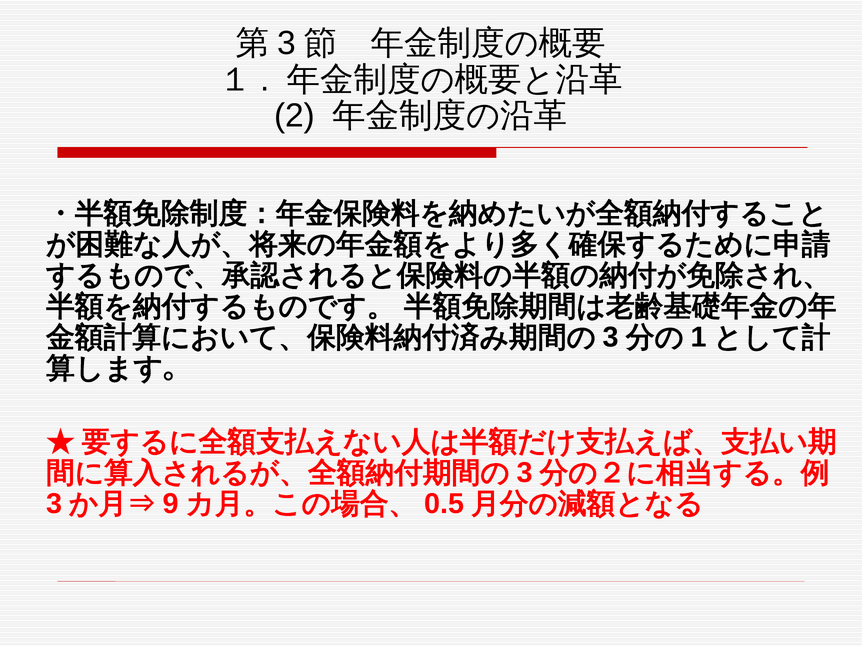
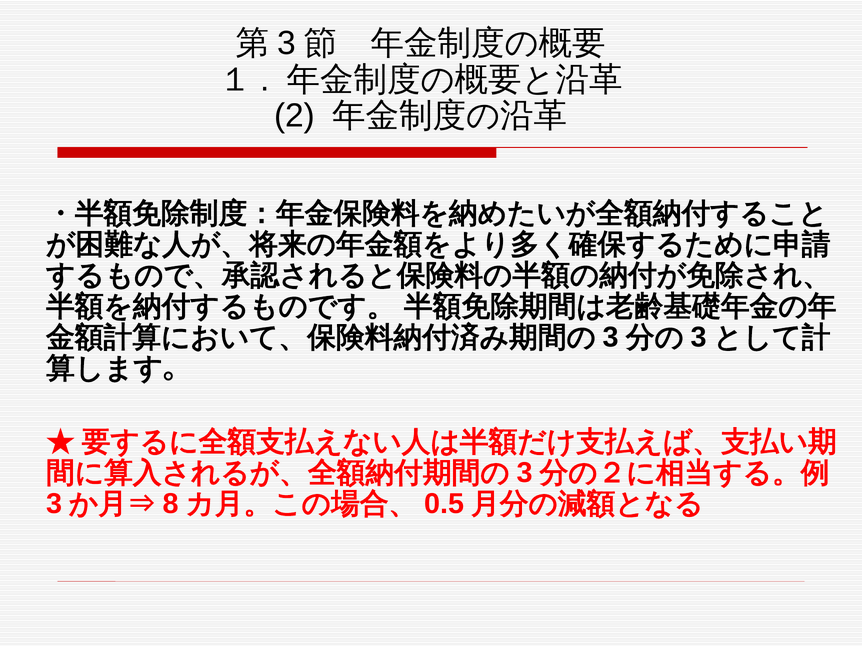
1: 1 -> 3 (699, 337)
9: 9 -> 8 (171, 504)
